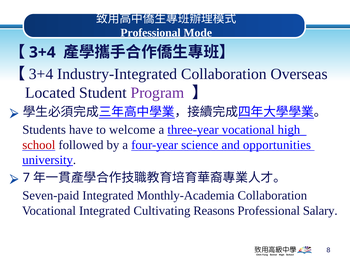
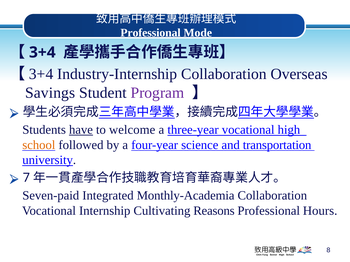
Industry-Integrated: Industry-Integrated -> Industry-Internship (117, 74)
Located: Located -> Savings (50, 93)
have underline: none -> present (81, 130)
school colour: red -> orange (39, 145)
opportunities: opportunities -> transportation (277, 145)
Vocational Integrated: Integrated -> Internship (105, 211)
Salary: Salary -> Hours (320, 211)
